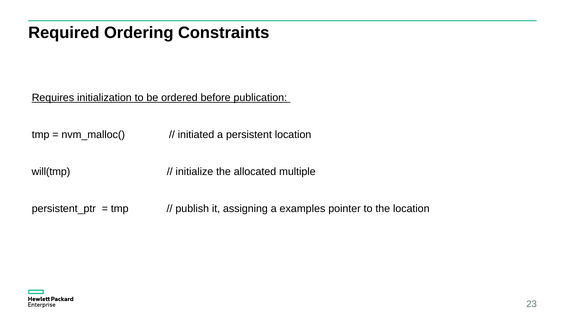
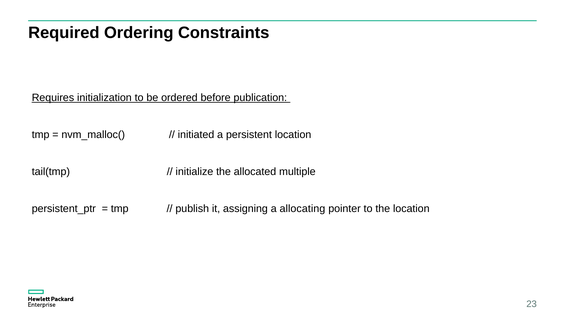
will(tmp: will(tmp -> tail(tmp (51, 171)
examples: examples -> allocating (302, 208)
